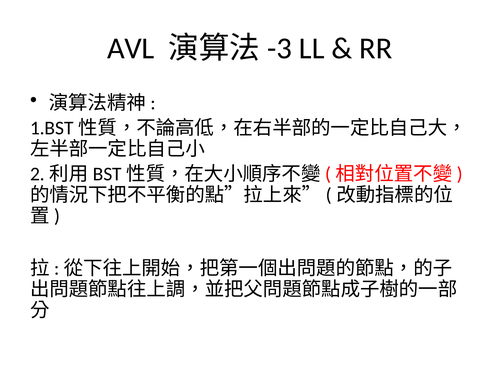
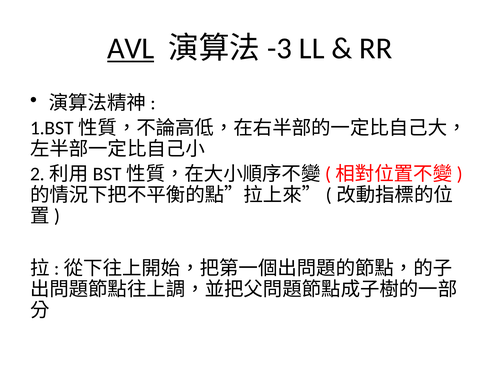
AVL underline: none -> present (131, 48)
